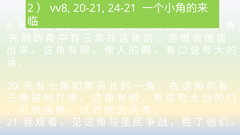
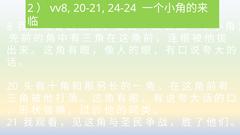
24-21: 24-21 -> 24-24 (122, 8)
